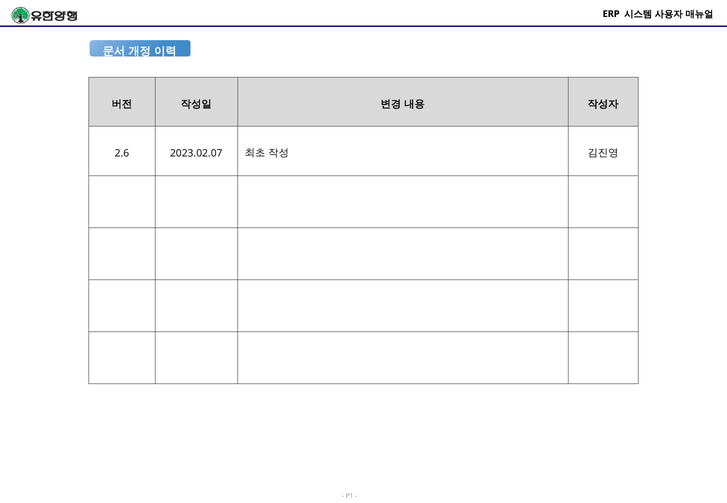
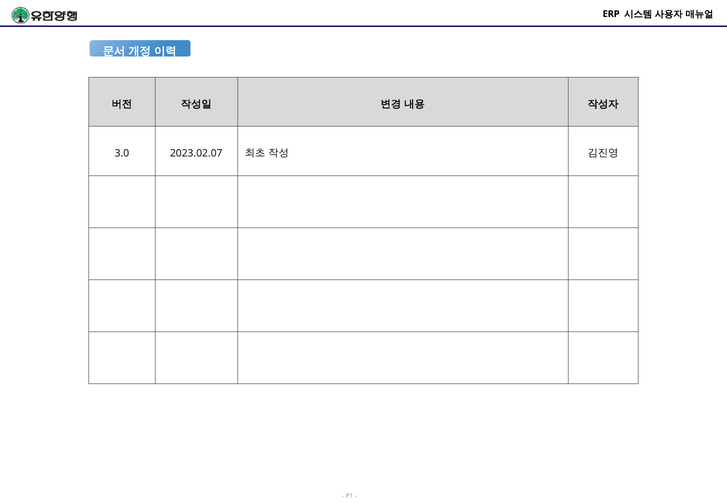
2.6: 2.6 -> 3.0 (122, 154)
